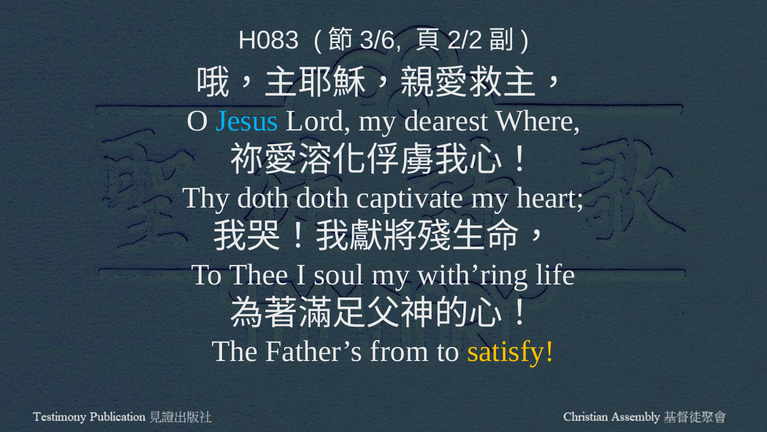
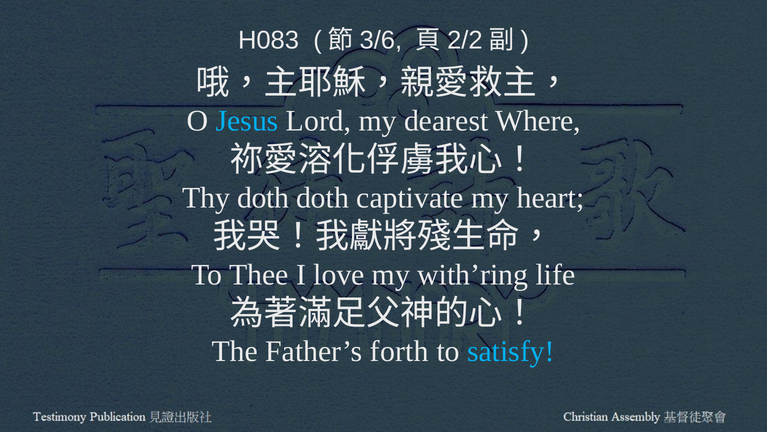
soul: soul -> love (339, 274)
from: from -> forth (399, 351)
satisfy colour: yellow -> light blue (511, 351)
